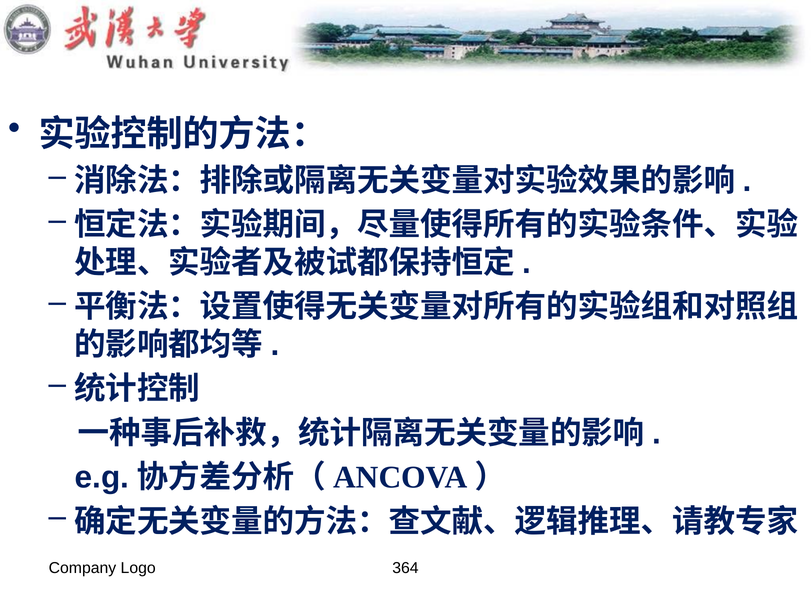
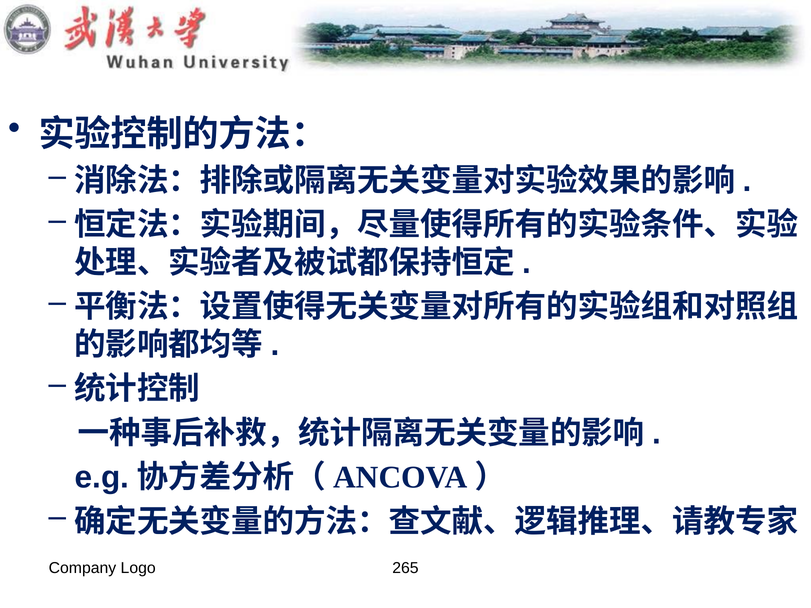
364: 364 -> 265 (405, 569)
